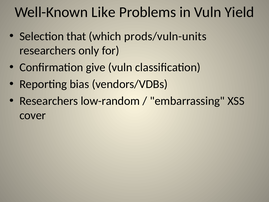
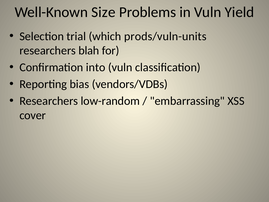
Like: Like -> Size (103, 12)
that: that -> trial (76, 36)
only: only -> blah (89, 51)
give: give -> into (96, 67)
